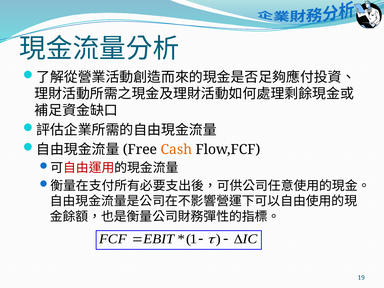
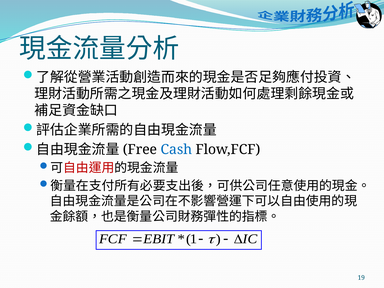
Cash colour: orange -> blue (176, 149)
